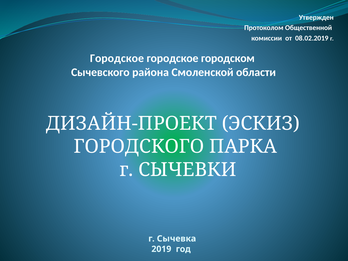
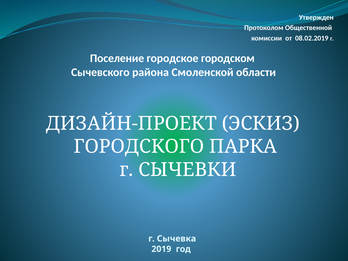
Городское: Городское -> Поселение (117, 58)
